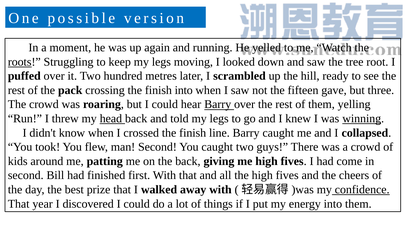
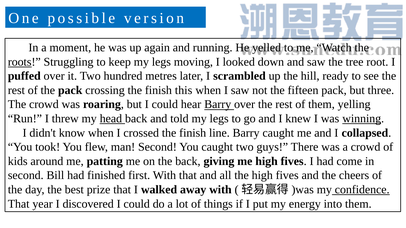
finish into: into -> this (184, 90)
fifteen gave: gave -> pack (334, 90)
